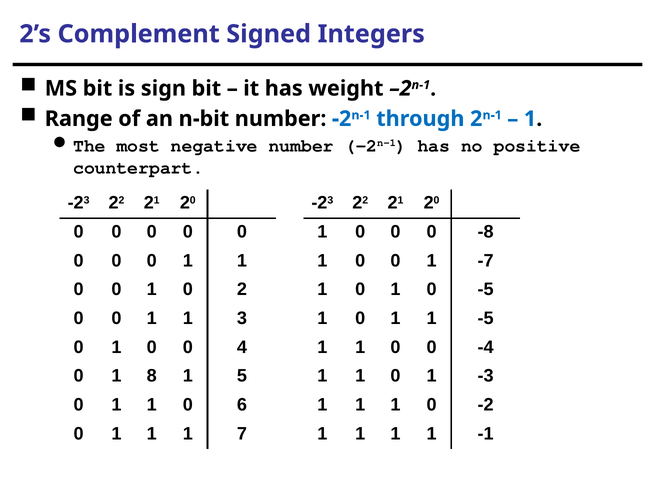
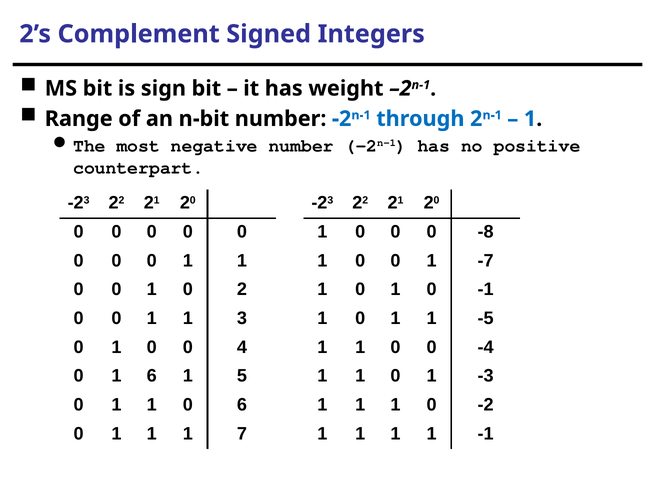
0 -5: -5 -> -1 (486, 290)
1 8: 8 -> 6 (152, 376)
